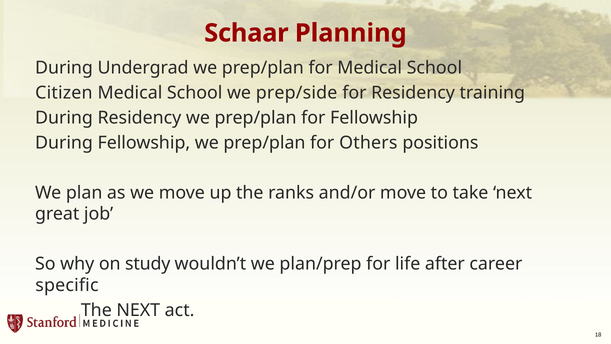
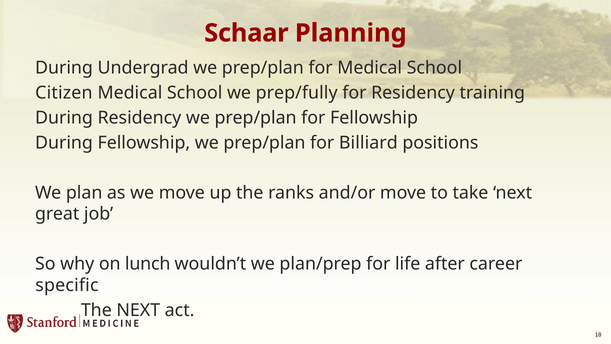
prep/side: prep/side -> prep/fully (297, 93)
Others: Others -> Billiard (368, 143)
study: study -> lunch (148, 264)
